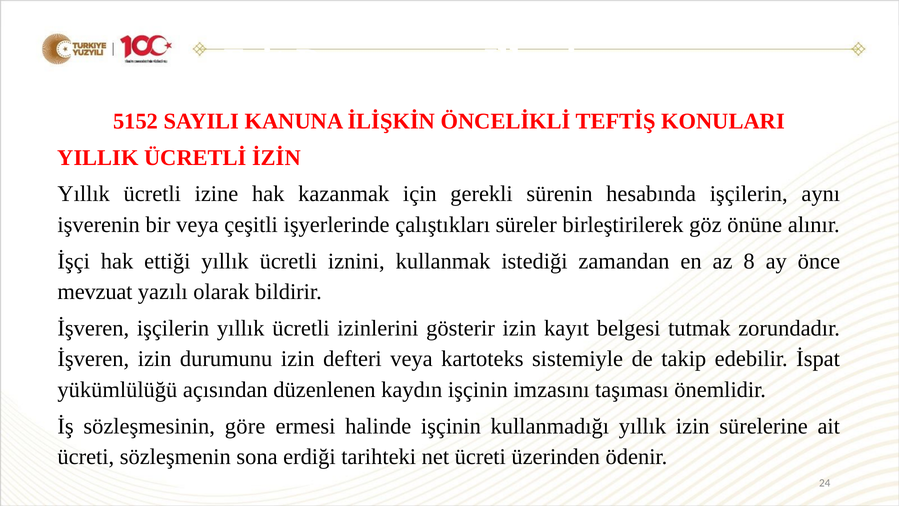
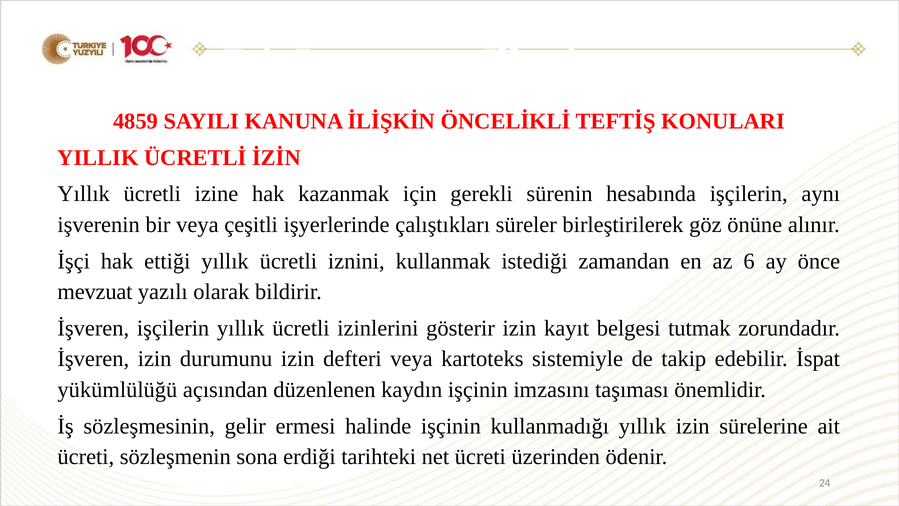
5152: 5152 -> 4859 (136, 121)
8: 8 -> 6 (749, 261)
göre: göre -> gelir (245, 426)
